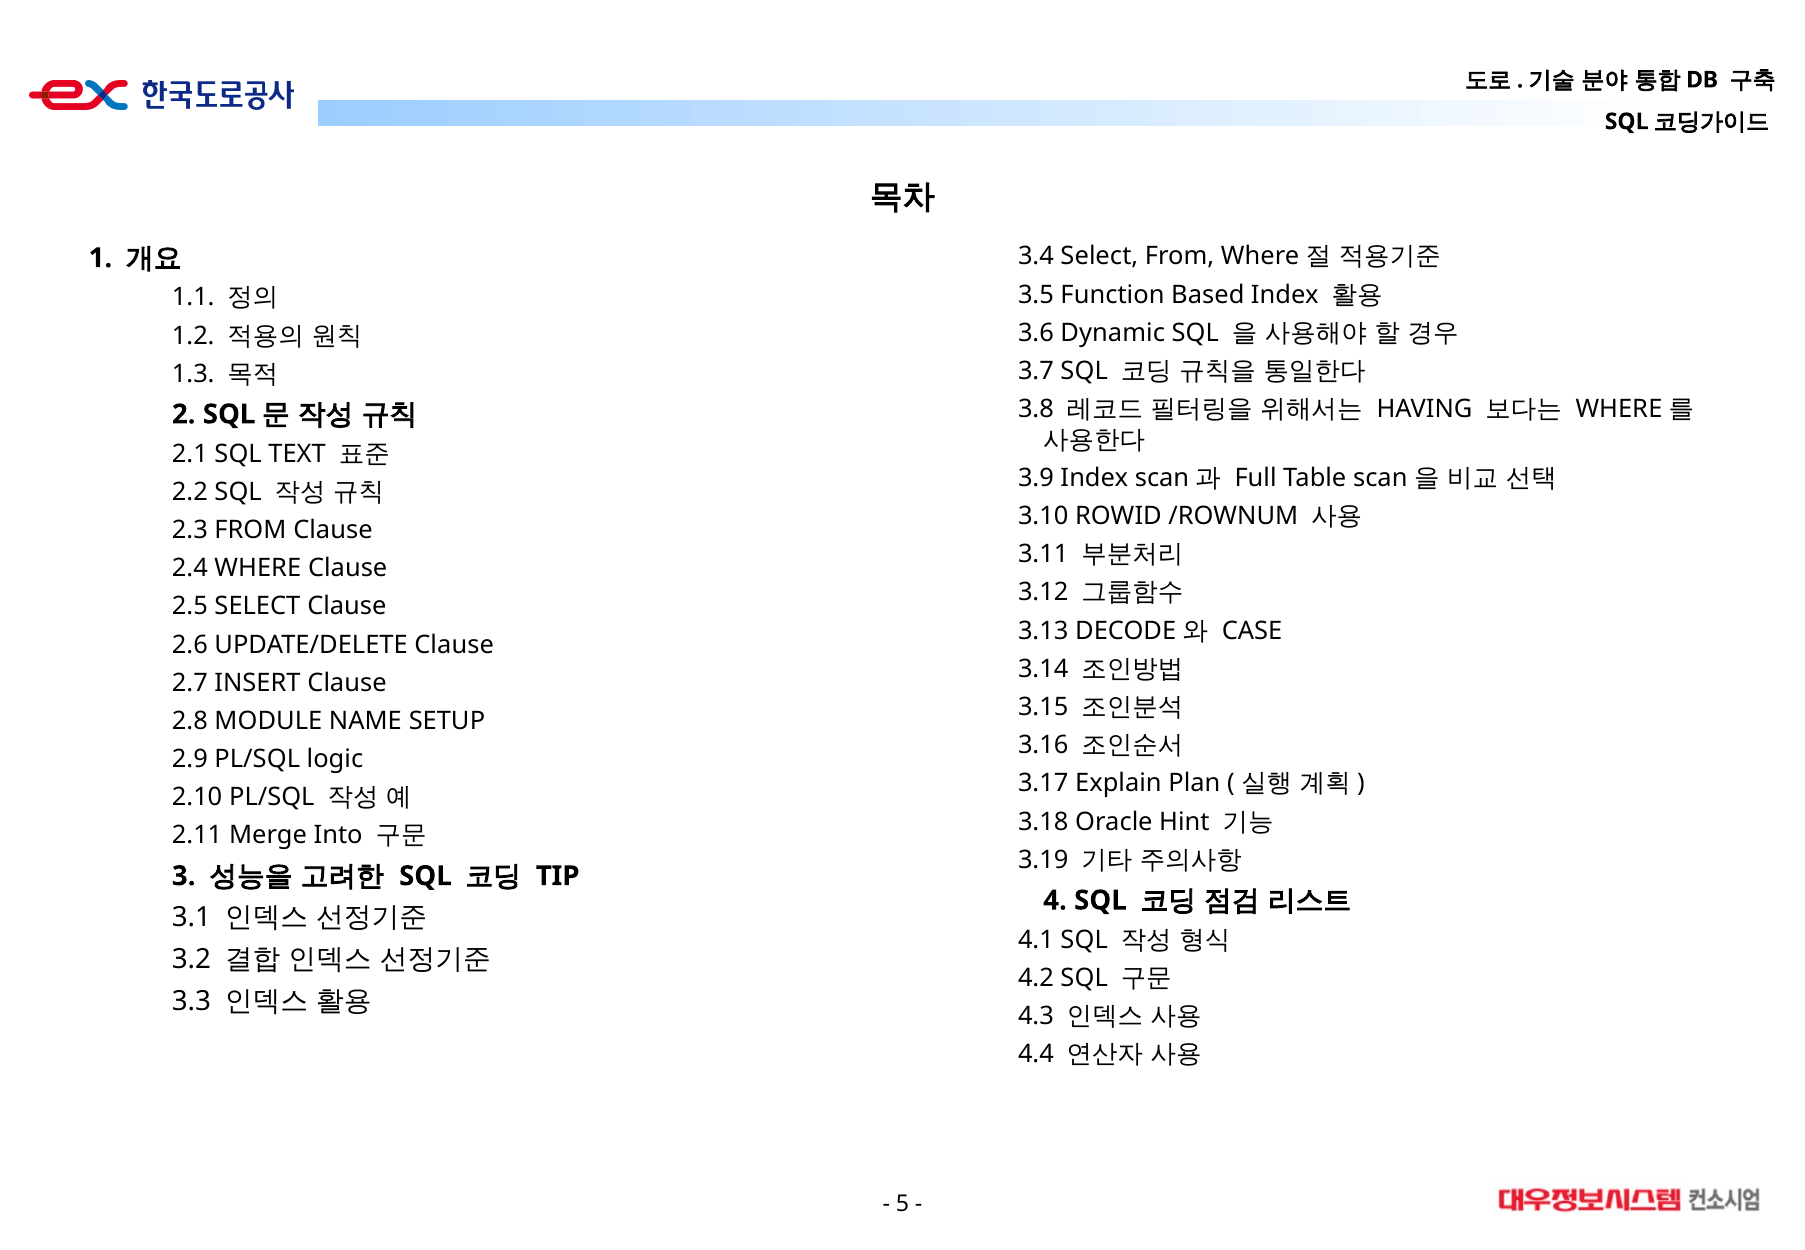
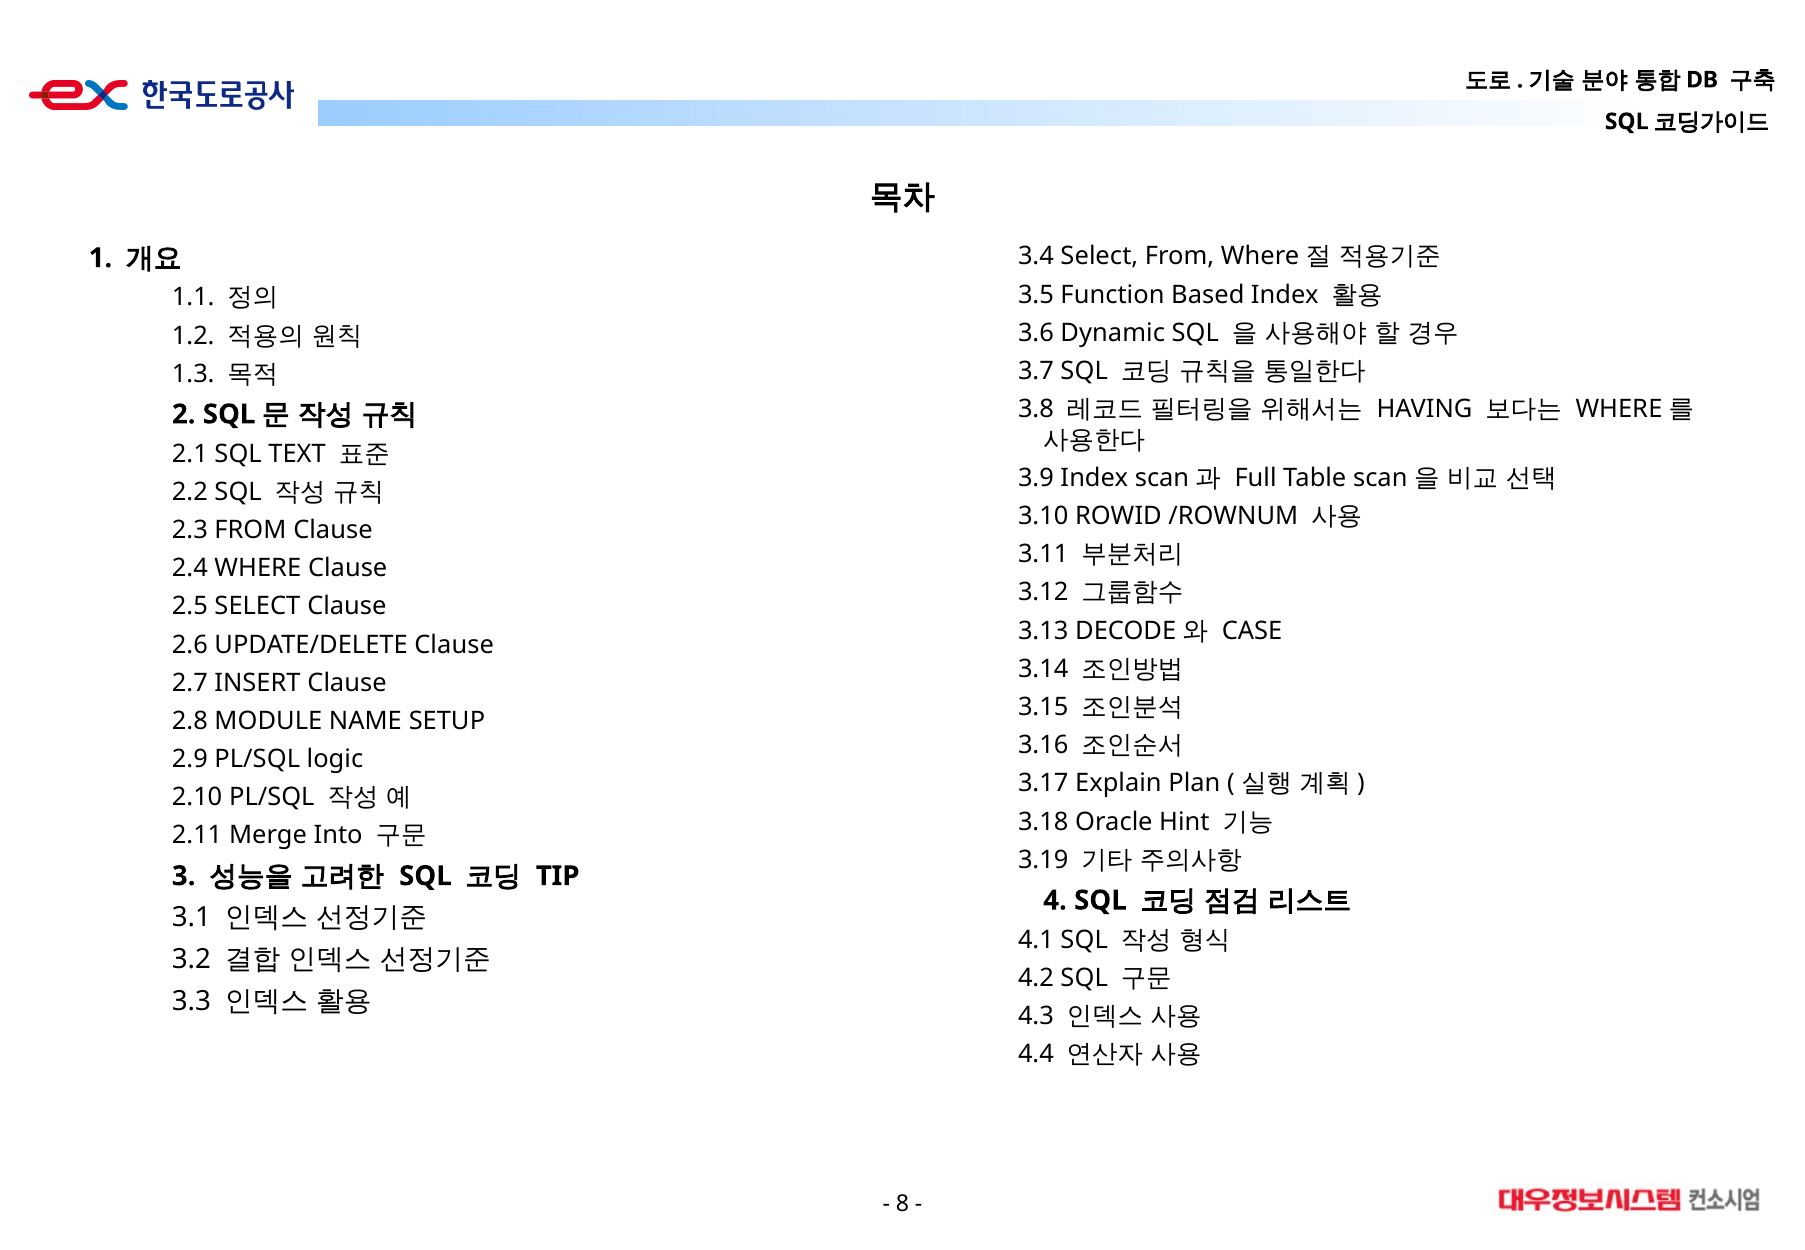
5: 5 -> 8 (903, 1204)
